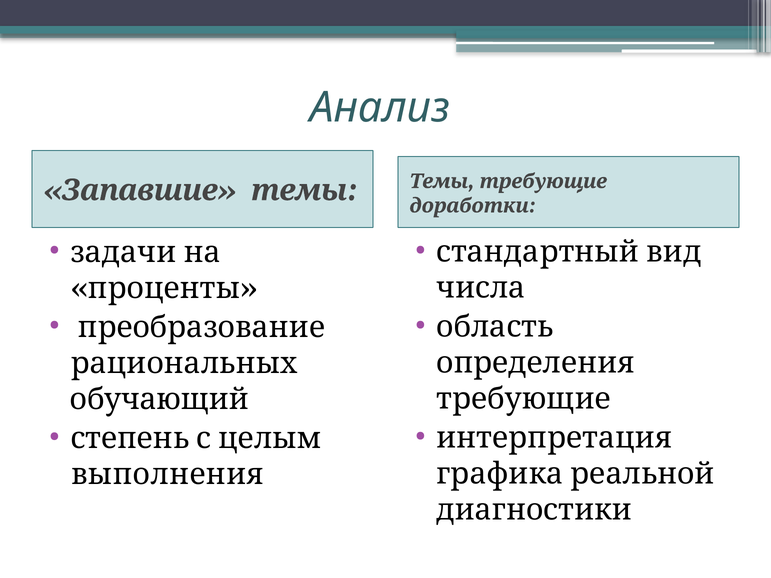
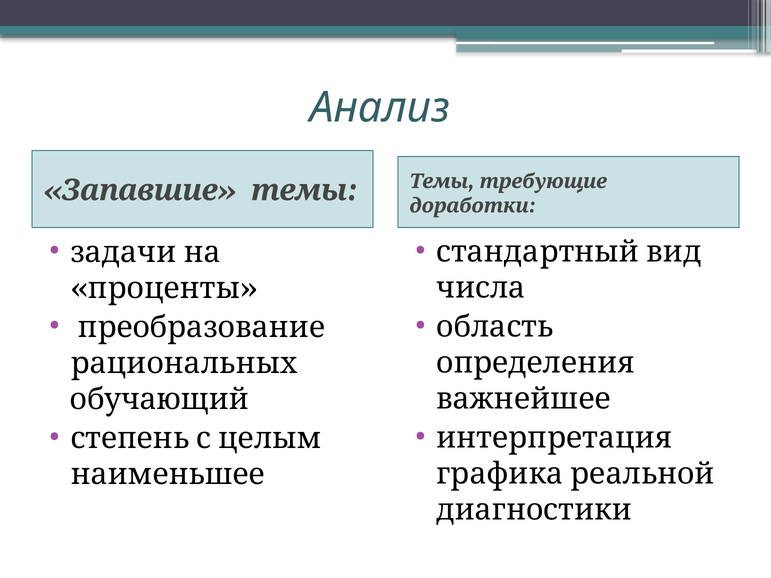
требующие: требующие -> важнейшее (524, 399)
выполнения: выполнения -> наименьшее (168, 475)
